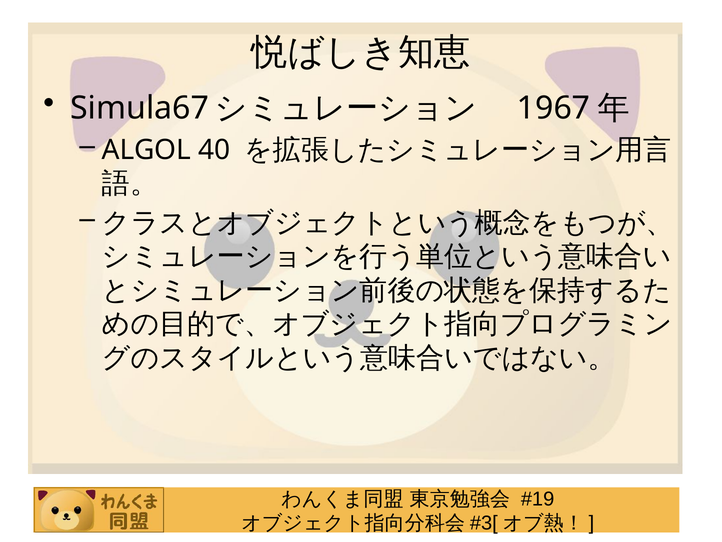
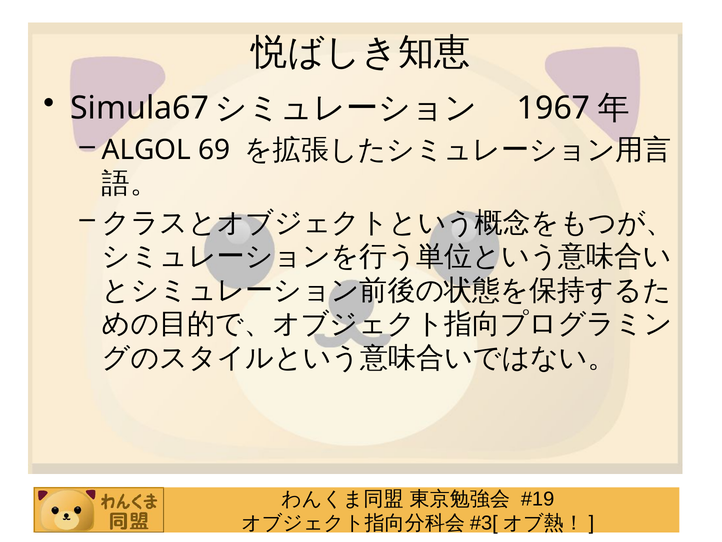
40: 40 -> 69 (214, 150)
